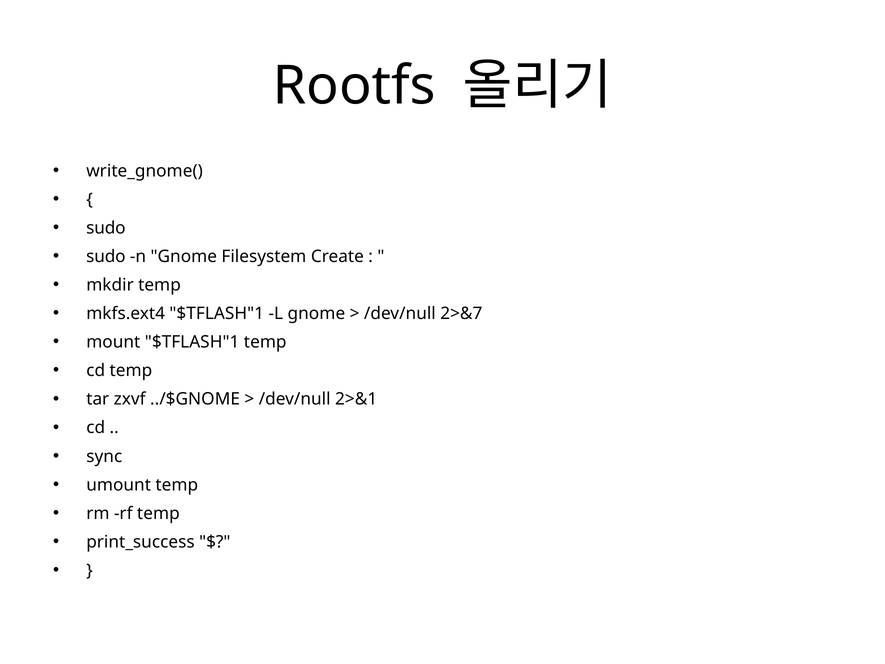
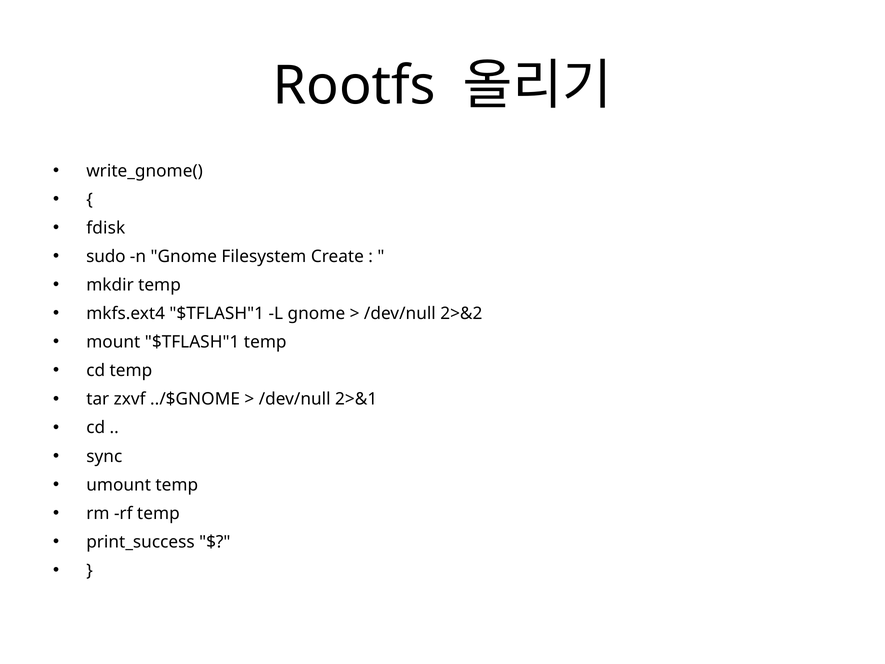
sudo: sudo -> fdisk (106, 228)
2>&7: 2>&7 -> 2>&2 (461, 314)
